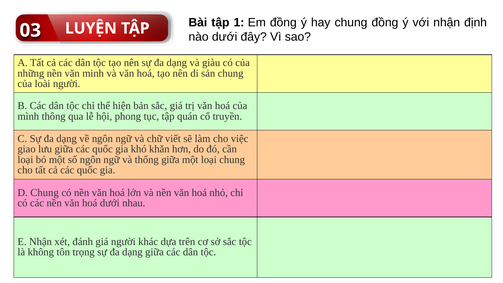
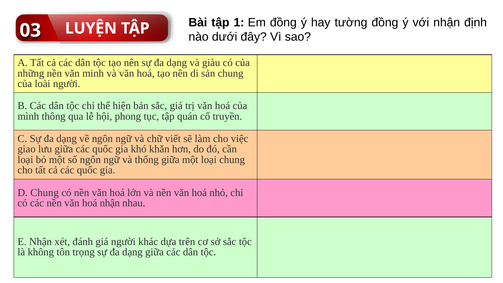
hay chung: chung -> tường (351, 22)
hoá dưới: dưới -> nhận (110, 203)
